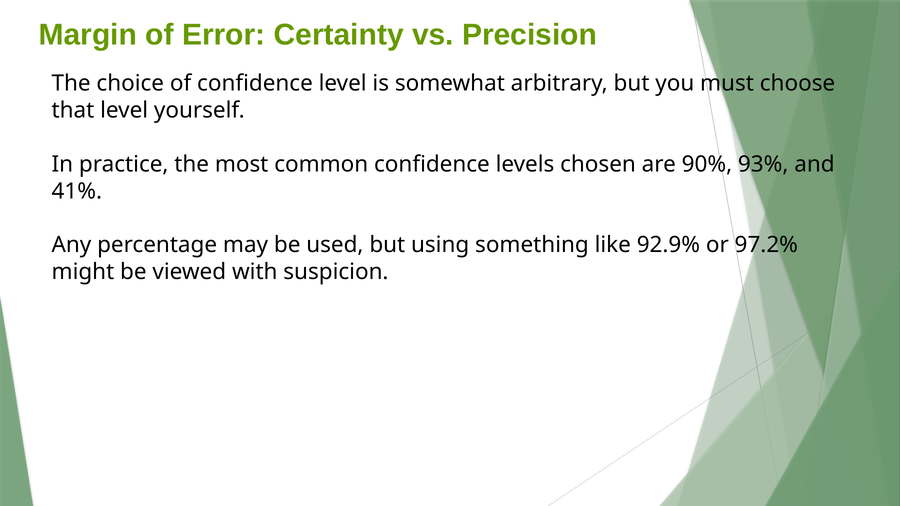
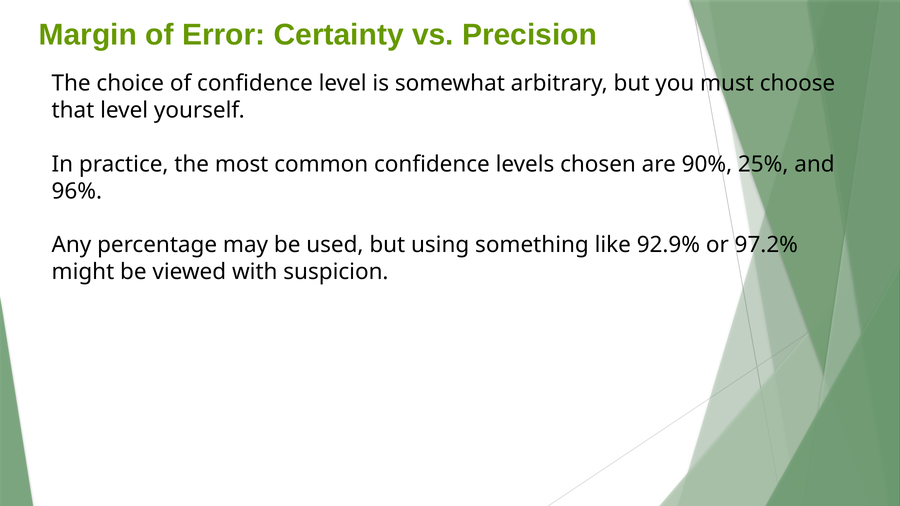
93%: 93% -> 25% (763, 164)
41%: 41% -> 96% (77, 191)
